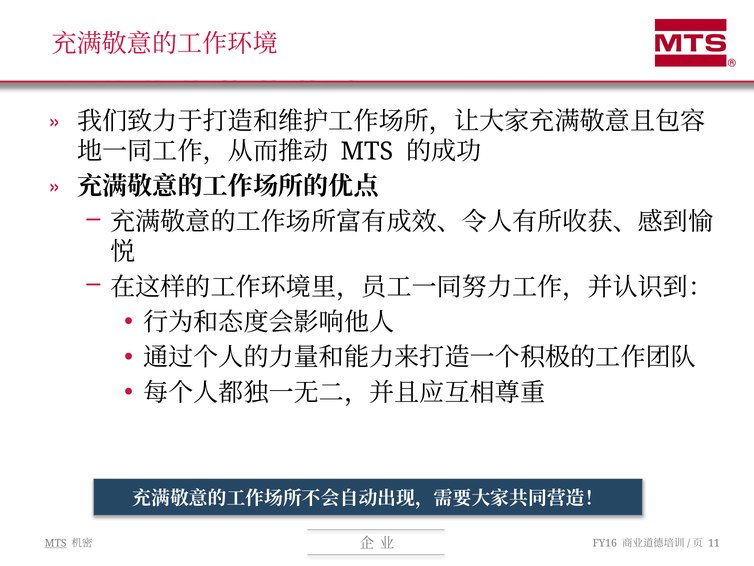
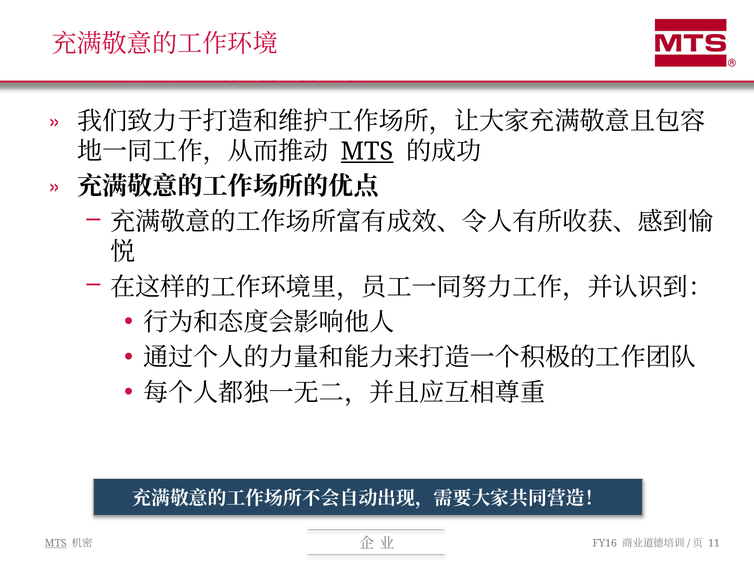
MTS underline: none -> present (367, 151)
